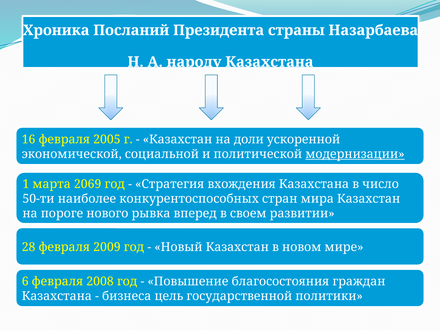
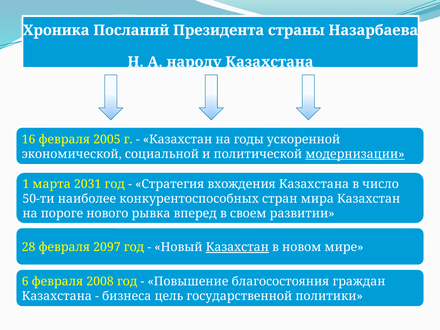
доли: доли -> годы (249, 139)
2069: 2069 -> 2031 (88, 184)
2009: 2009 -> 2097 (107, 247)
Казахстан underline: none -> present (237, 247)
